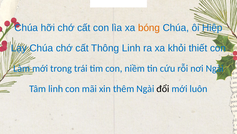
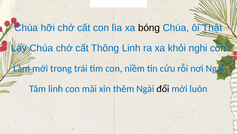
bóng colour: orange -> black (149, 28)
Hiệp: Hiệp -> Thật (212, 28)
thiết: thiết -> nghi (198, 48)
